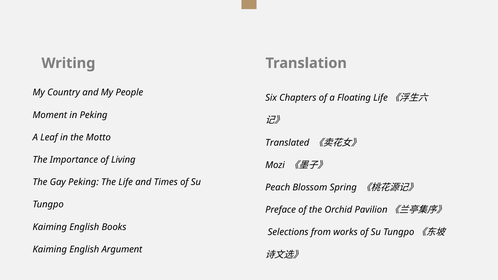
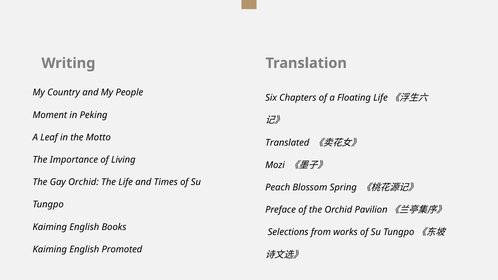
Gay Peking: Peking -> Orchid (83, 182)
Argument: Argument -> Promoted (122, 249)
